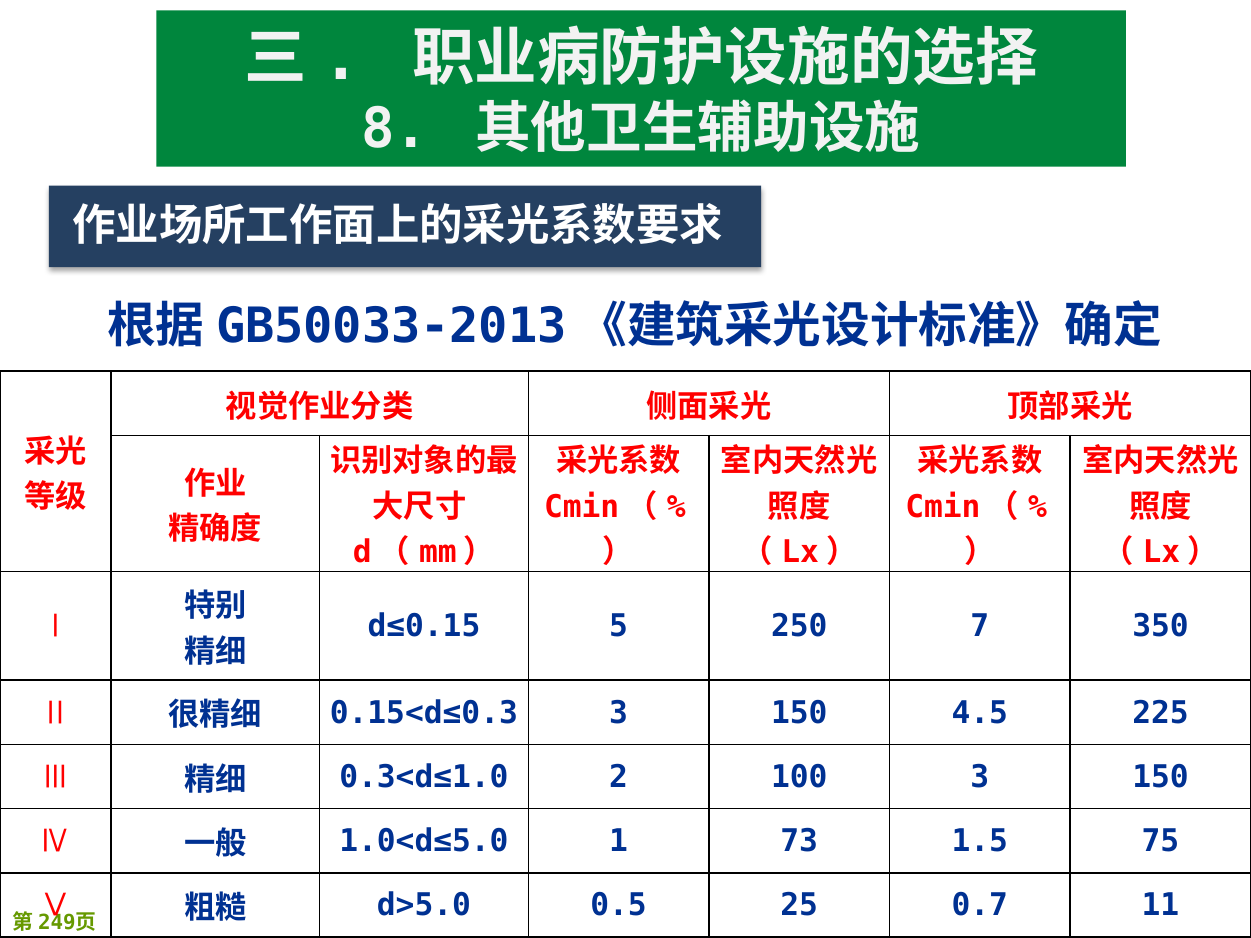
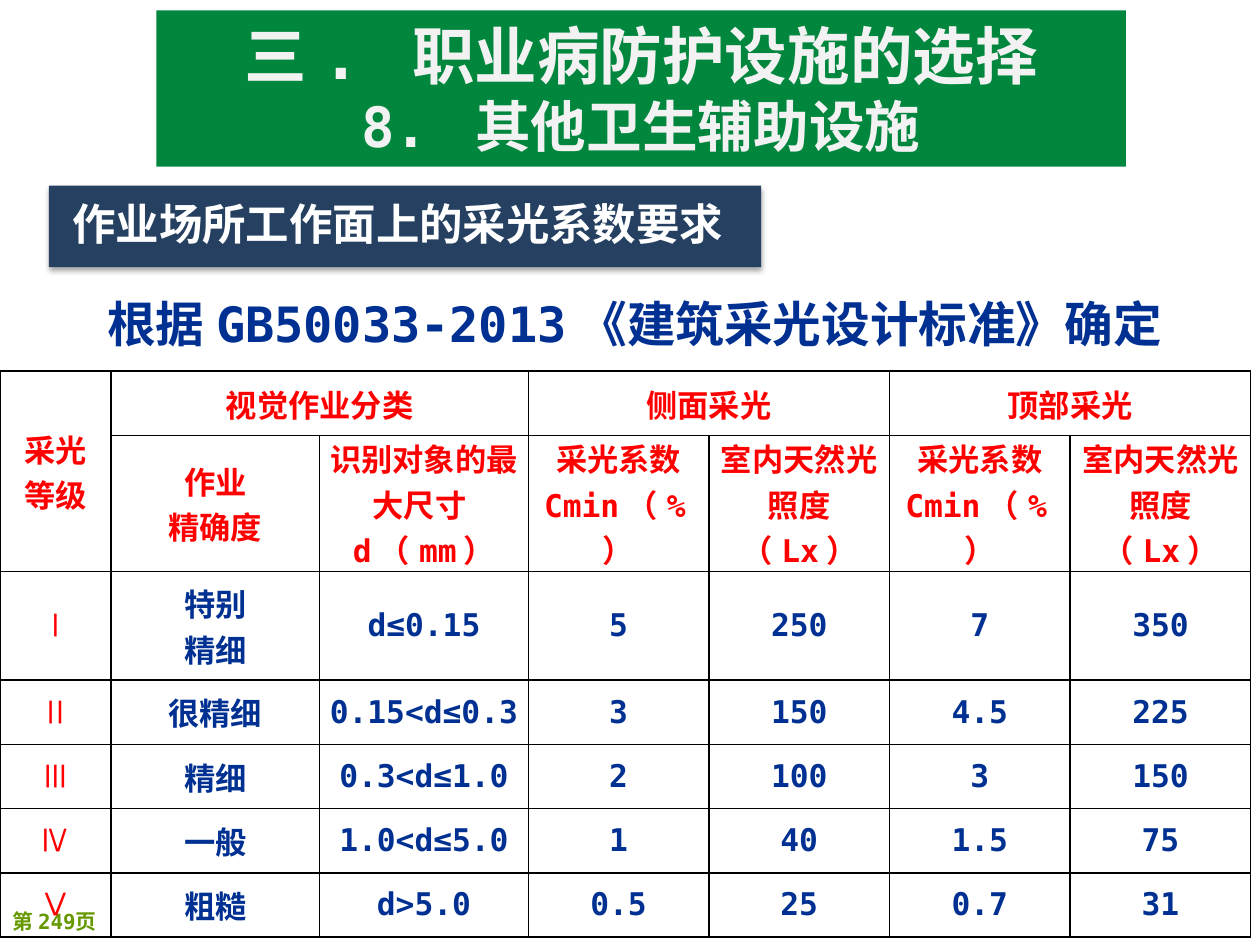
73: 73 -> 40 (799, 842)
11: 11 -> 31 (1160, 906)
